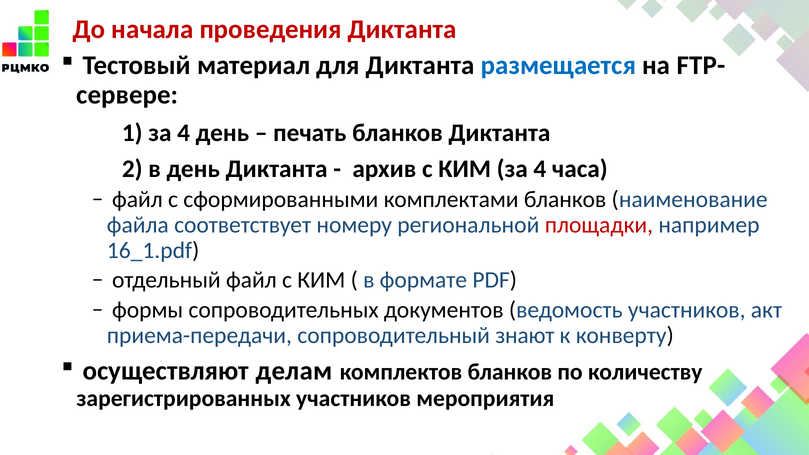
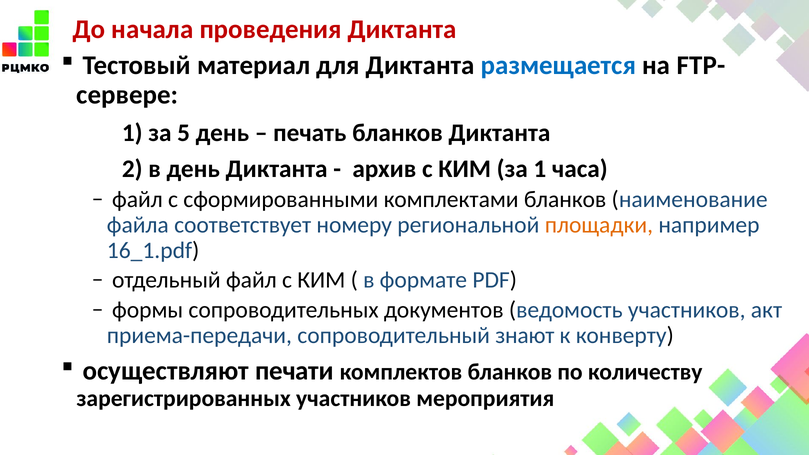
1 за 4: 4 -> 5 (184, 133)
КИМ за 4: 4 -> 1 (540, 169)
площадки colour: red -> orange (599, 225)
делам: делам -> печати (294, 371)
